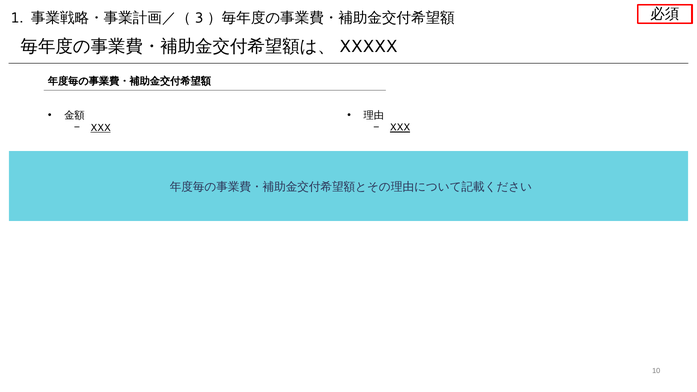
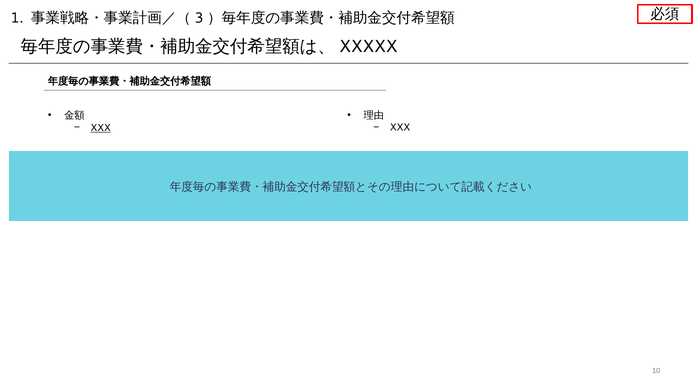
XXX underline: present -> none (400, 128)
